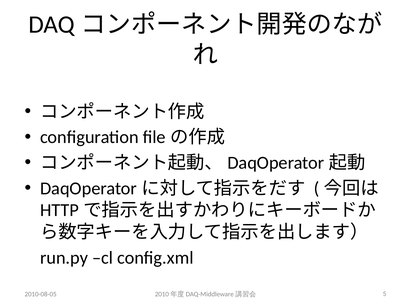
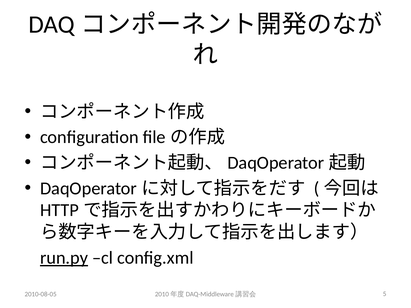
run.py underline: none -> present (64, 258)
